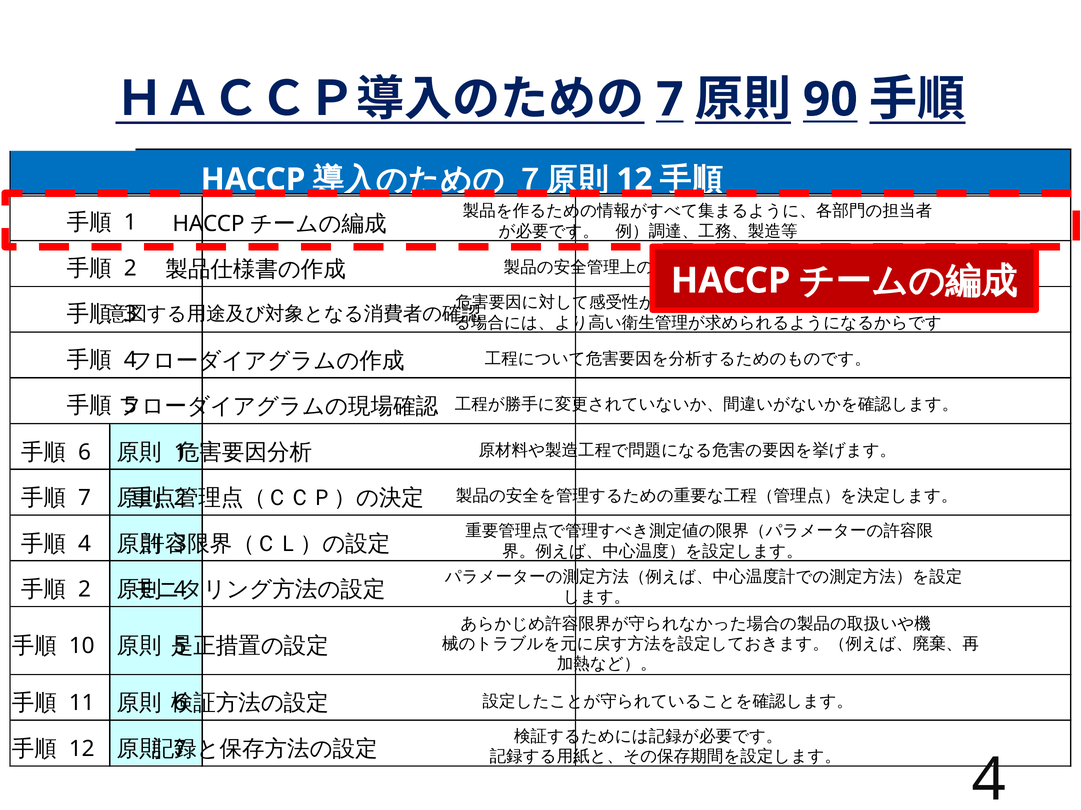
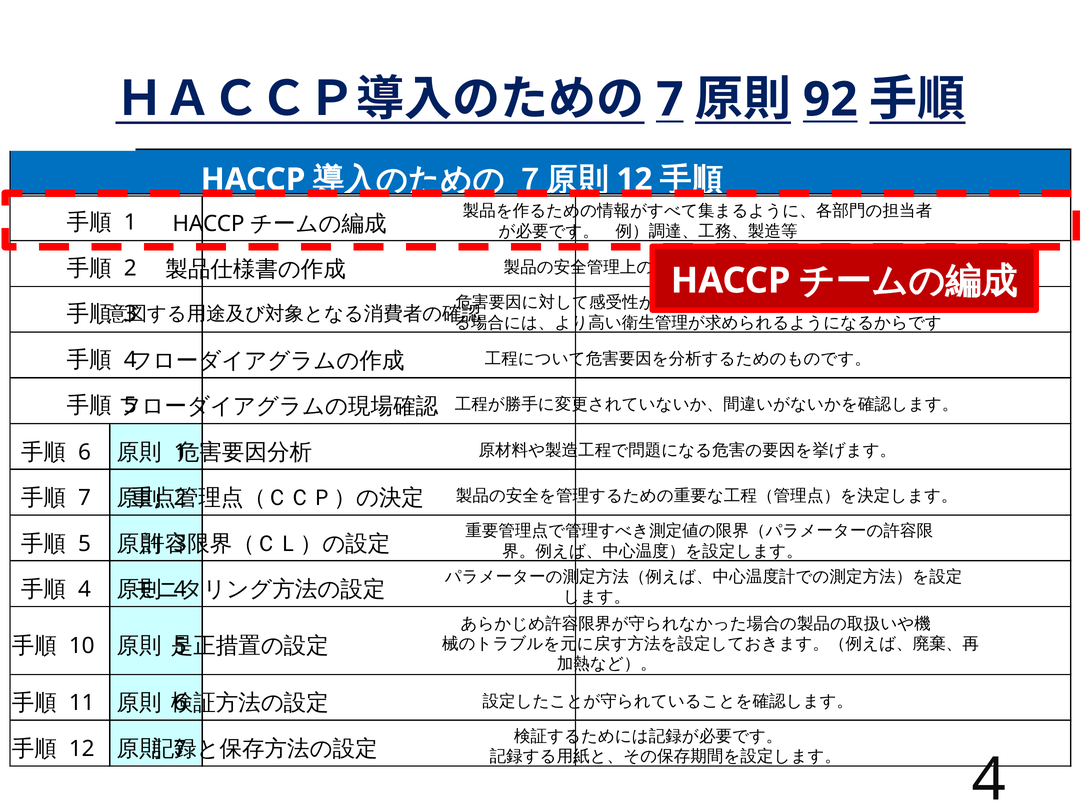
90: 90 -> 92 (830, 100)
4: 4 -> 5 (84, 544)
2: 2 -> 4 (84, 590)
